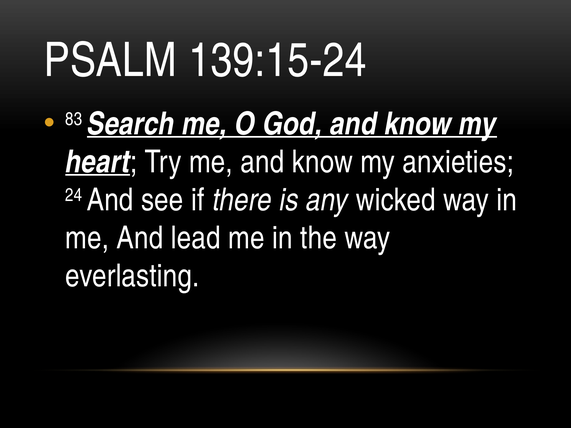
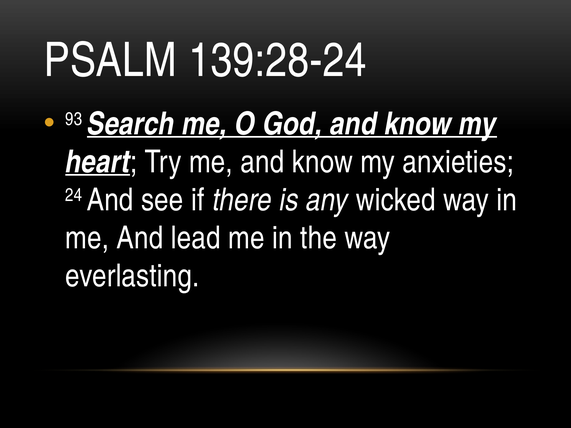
139:15-24: 139:15-24 -> 139:28-24 (277, 60)
83: 83 -> 93 (74, 119)
